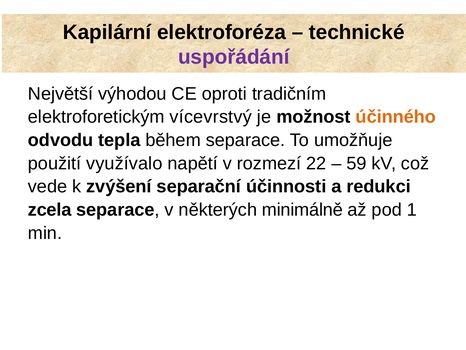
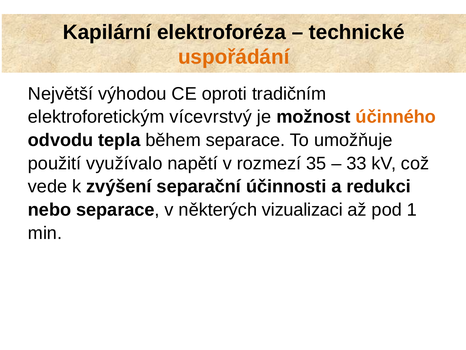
uspořádání colour: purple -> orange (234, 57)
22: 22 -> 35 (316, 163)
59: 59 -> 33 (356, 163)
zcela: zcela -> nebo (50, 210)
minimálně: minimálně -> vizualizaci (302, 210)
